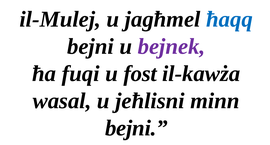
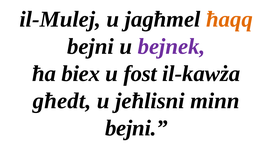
ħaqq colour: blue -> orange (229, 19)
fuqi: fuqi -> biex (81, 74)
wasal: wasal -> għedt (62, 101)
